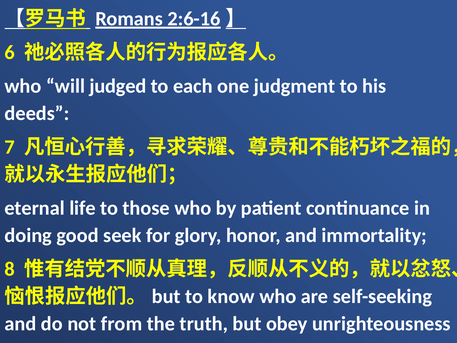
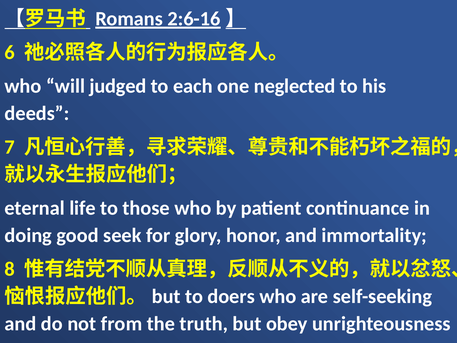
judgment: judgment -> neglected (295, 86)
know: know -> doers (231, 296)
